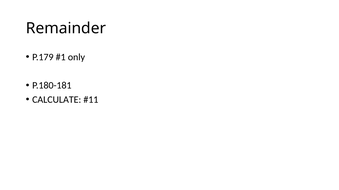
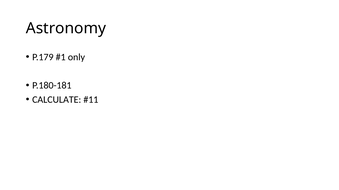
Remainder: Remainder -> Astronomy (66, 28)
